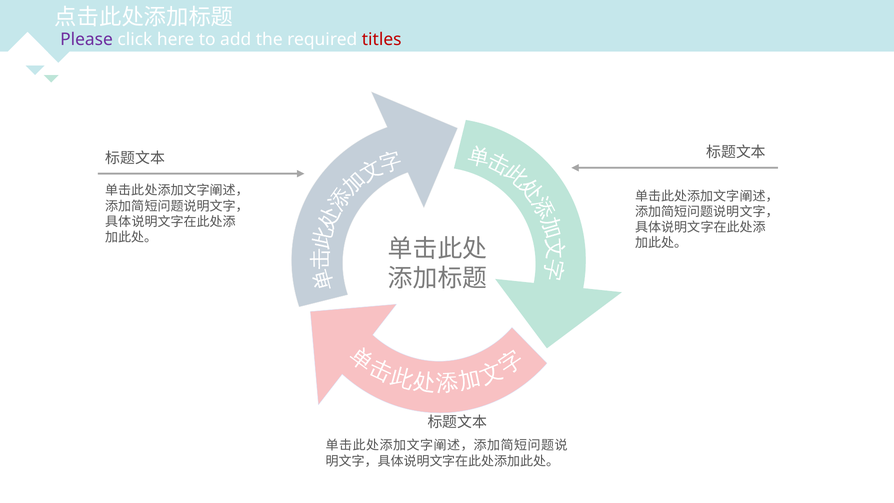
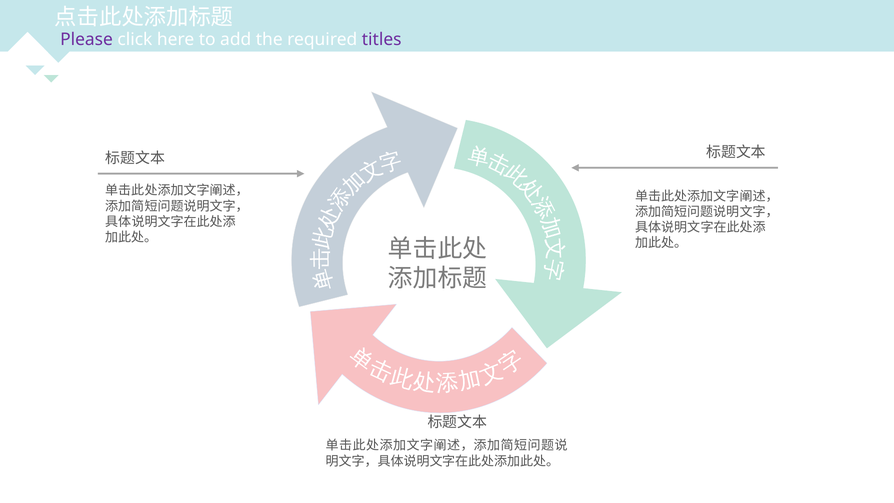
titles colour: red -> purple (382, 39)
